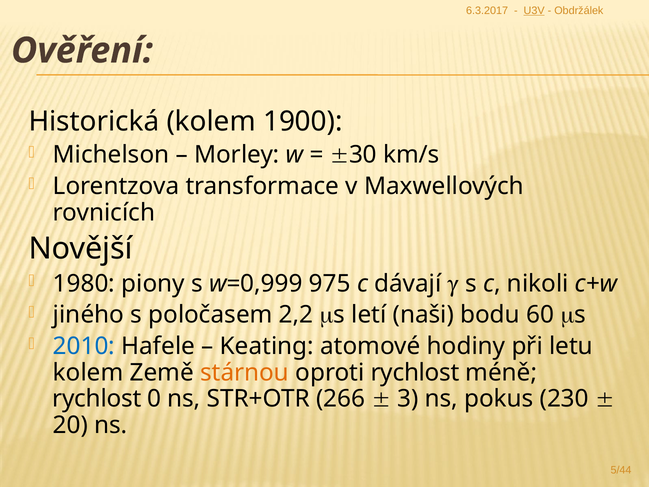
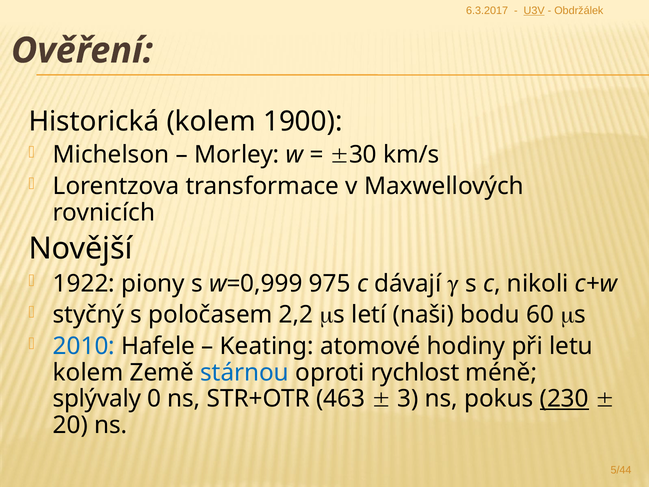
1980: 1980 -> 1922 (84, 283)
jiného: jiného -> styčný (89, 315)
stárnou colour: orange -> blue (245, 372)
rychlost: rychlost -> splývaly (97, 399)
266: 266 -> 463 (341, 399)
230 underline: none -> present (564, 399)
